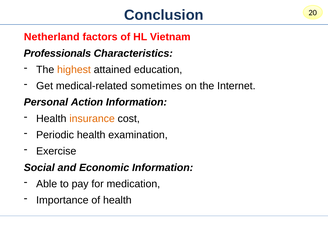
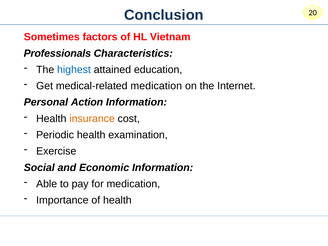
Netherland: Netherland -> Sometimes (52, 37)
highest colour: orange -> blue (74, 70)
medical-related sometimes: sometimes -> medication (156, 86)
